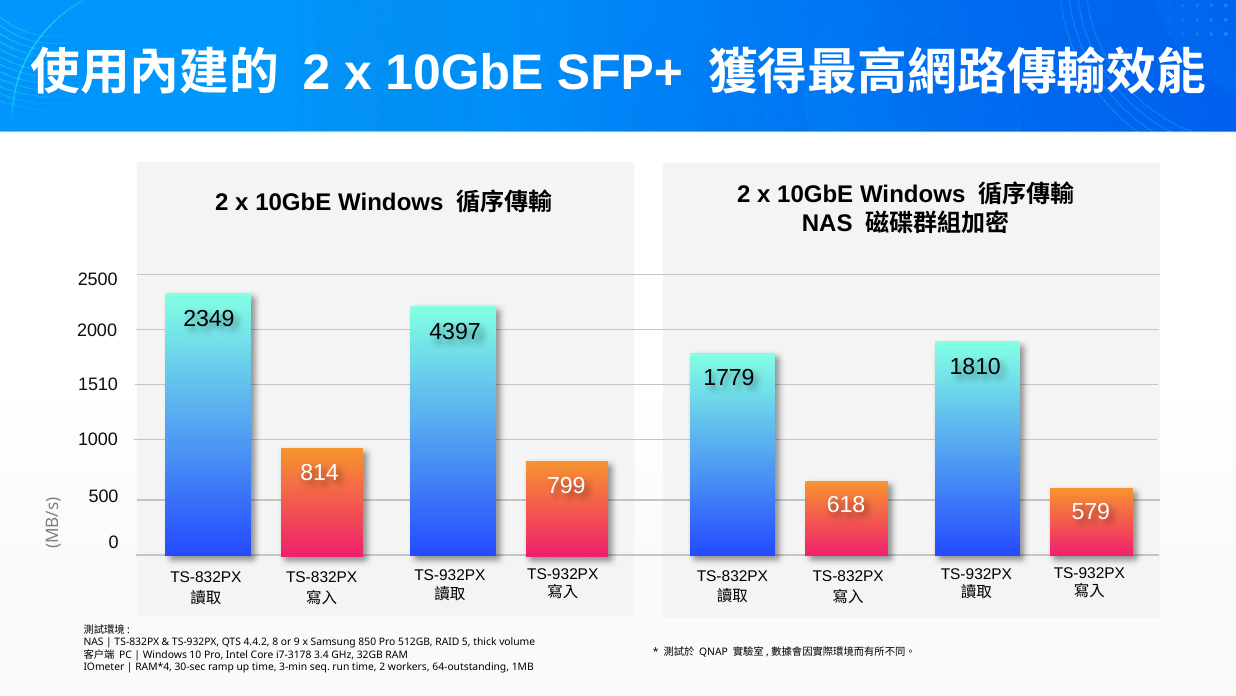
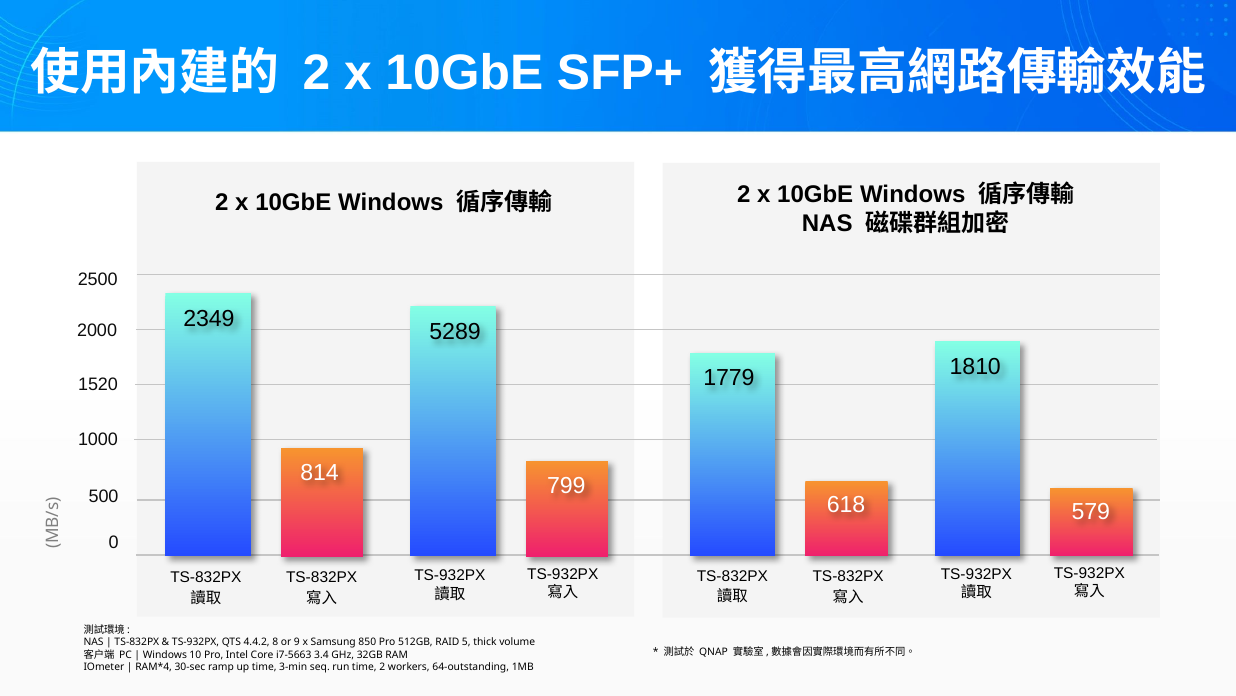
4397: 4397 -> 5289 (455, 331)
1510: 1510 -> 1520 (98, 384)
i7-3178: i7-3178 -> i7-5663 (294, 654)
